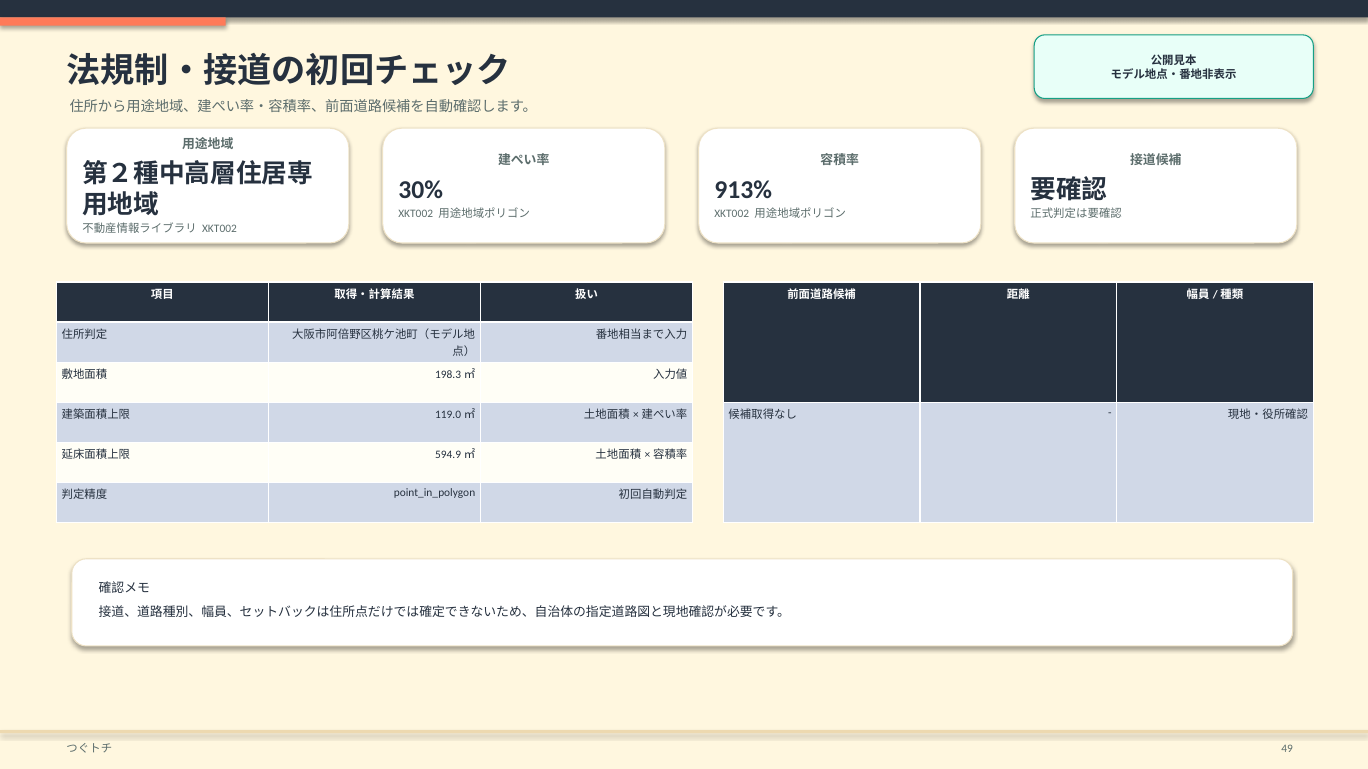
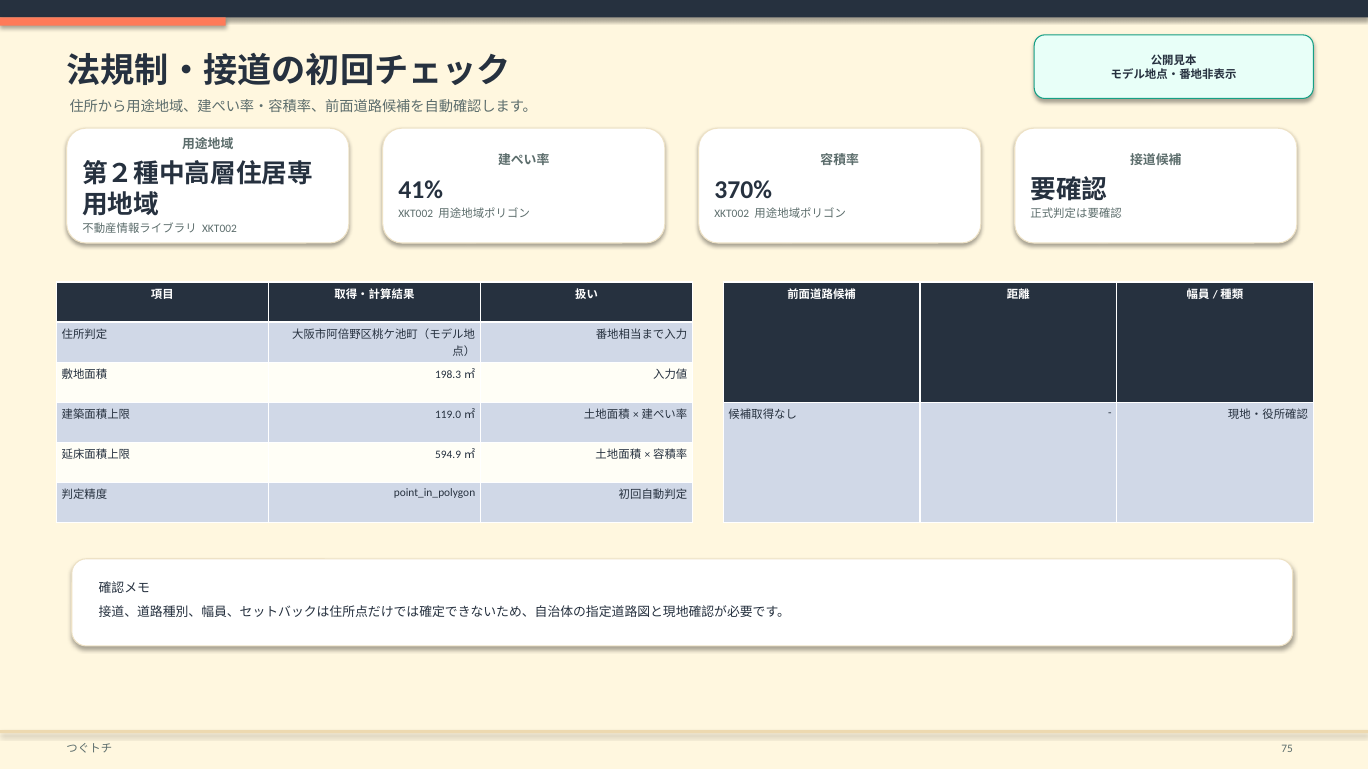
30%: 30% -> 41% (421, 190)
913%: 913% -> 370% (743, 190)
49: 49 -> 75 (1287, 749)
